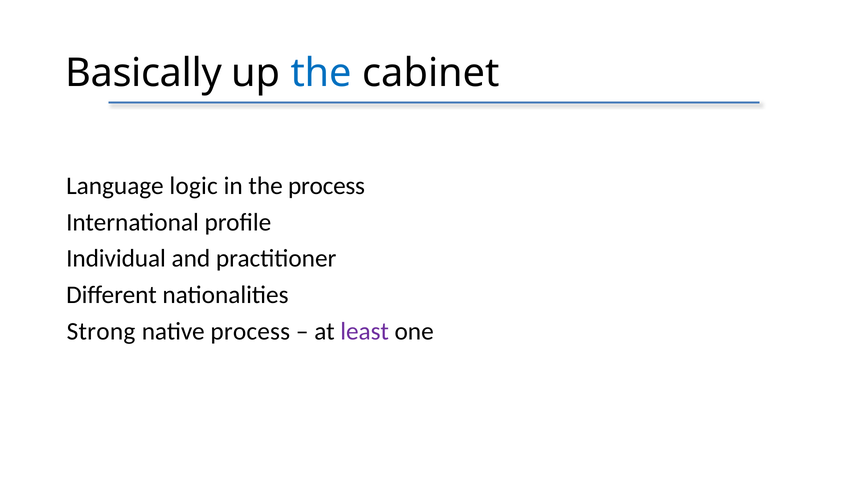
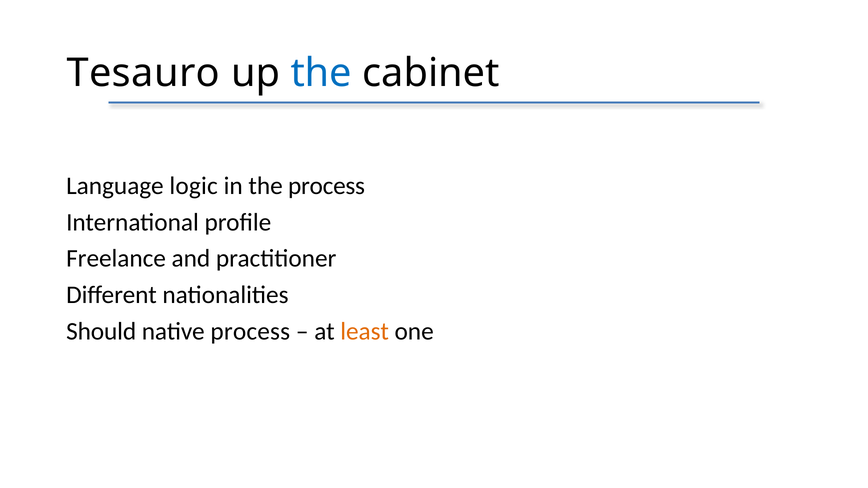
Basically: Basically -> Tesauro (143, 73)
Individual: Individual -> Freelance (116, 259)
Strong: Strong -> Should (101, 331)
least colour: purple -> orange (365, 331)
